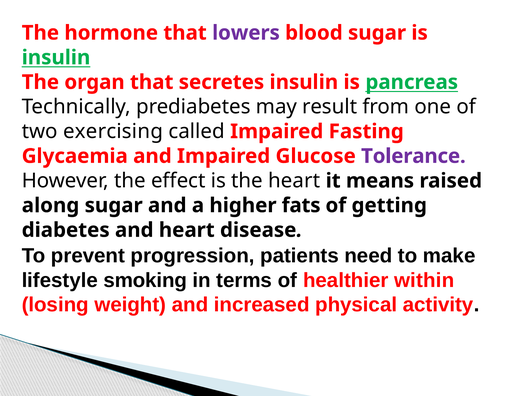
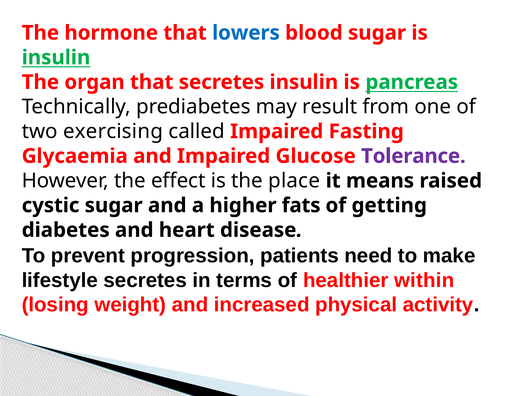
lowers colour: purple -> blue (246, 33)
the heart: heart -> place (294, 181)
along: along -> cystic (51, 205)
lifestyle smoking: smoking -> secretes (145, 280)
